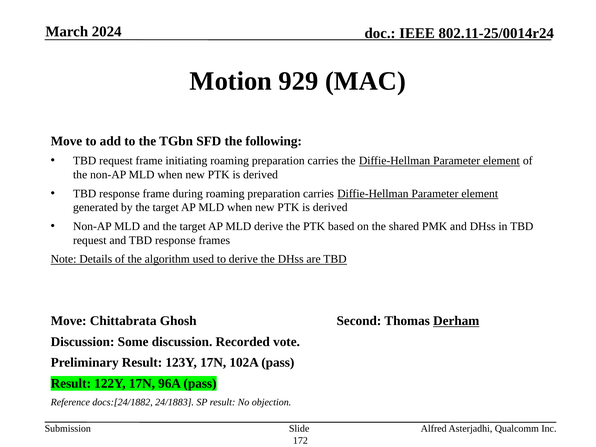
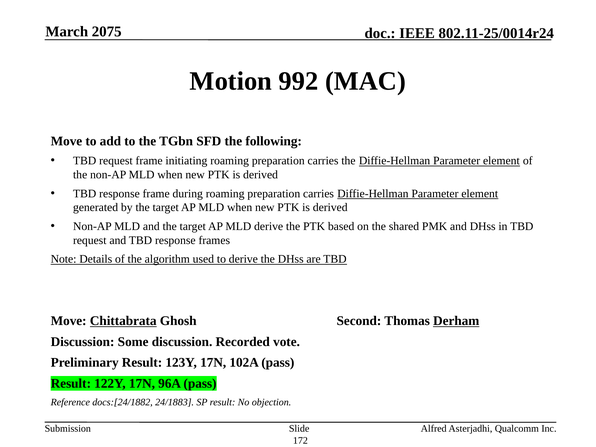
2024: 2024 -> 2075 (107, 32)
929: 929 -> 992 (299, 81)
Chittabrata underline: none -> present (123, 321)
